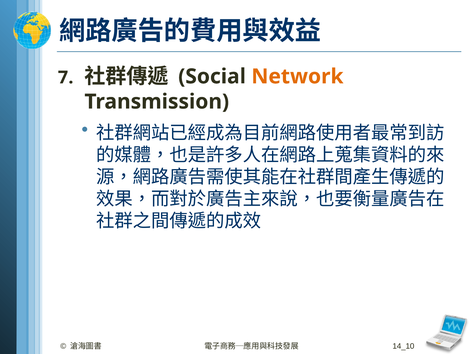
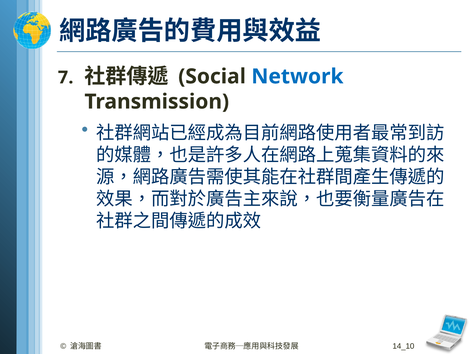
Network colour: orange -> blue (297, 76)
